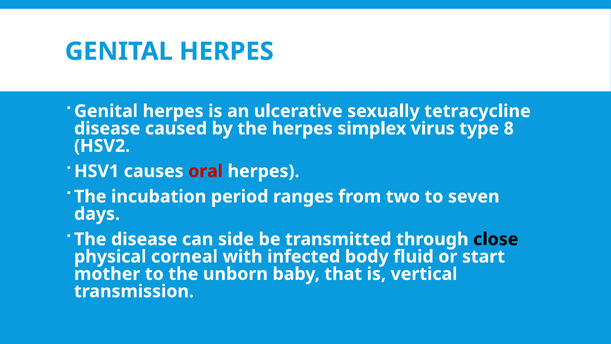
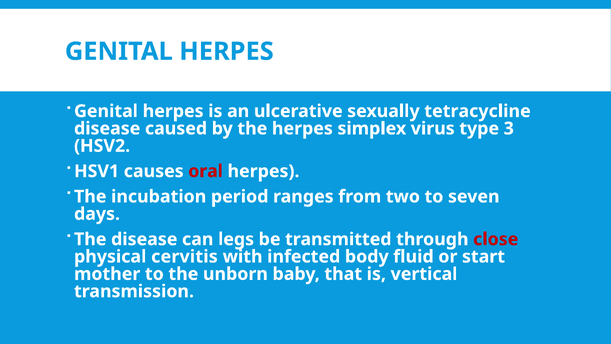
8: 8 -> 3 (509, 128)
side: side -> legs (236, 239)
close colour: black -> red (496, 239)
corneal: corneal -> cervitis (184, 256)
